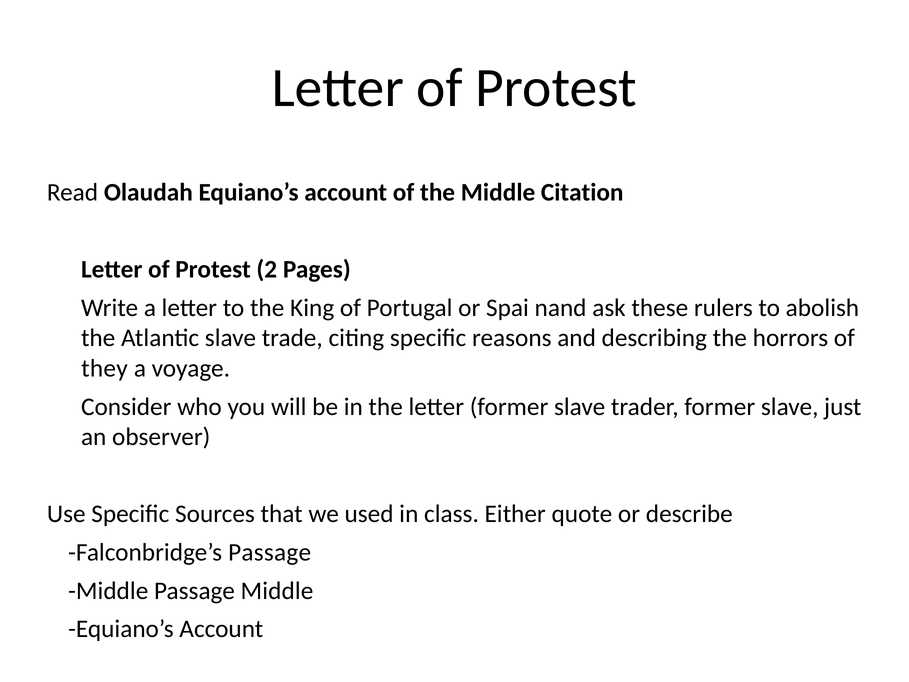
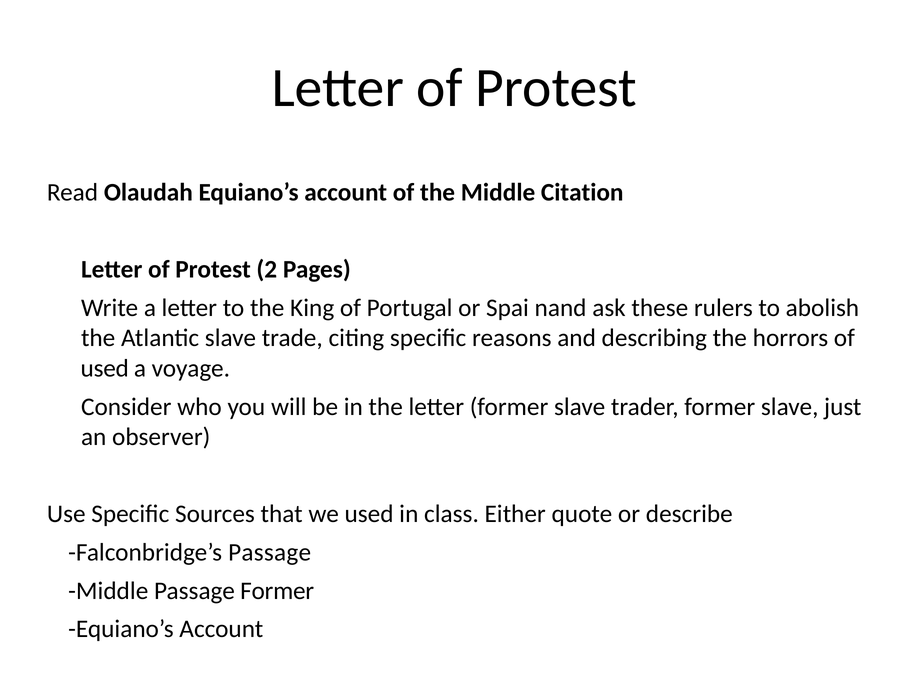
they: they -> used (105, 368)
Middle Passage Middle: Middle -> Former (277, 590)
